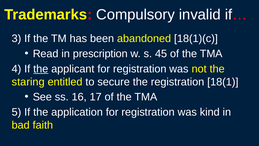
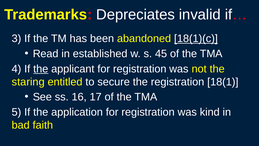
Compulsory: Compulsory -> Depreciates (136, 15)
18(1)(c underline: none -> present (196, 39)
prescription: prescription -> established (100, 54)
